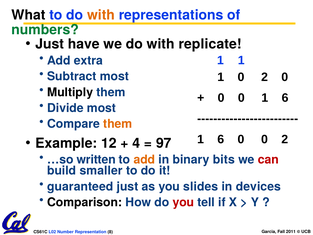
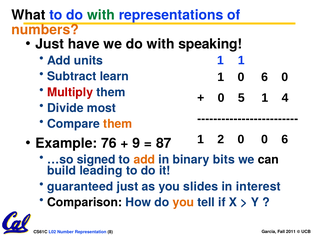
with colour: orange -> green (101, 15)
numbers colour: green -> orange (45, 30)
replicate: replicate -> speaking (210, 44)
extra: extra -> units (88, 60)
Subtract most: most -> learn (114, 76)
1 0 2: 2 -> 6 (265, 77)
Multiply colour: black -> red (70, 92)
0: 0 -> 5 (241, 98)
6: 6 -> 4 (285, 98)
6: 6 -> 2 (221, 139)
0 0 2: 2 -> 6 (285, 139)
12: 12 -> 76 (109, 143)
4: 4 -> 9 (136, 143)
97: 97 -> 87 (164, 143)
written: written -> signed (96, 160)
can colour: red -> black (268, 160)
smaller: smaller -> leading (101, 171)
devices: devices -> interest (258, 186)
you colour: red -> orange (183, 202)
